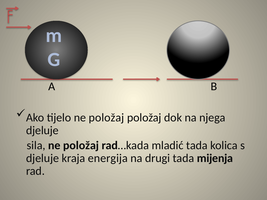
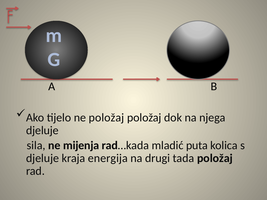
sila ne položaj: položaj -> mijenja (81, 146)
mladić tada: tada -> puta (197, 146)
tada mijenja: mijenja -> položaj (215, 158)
